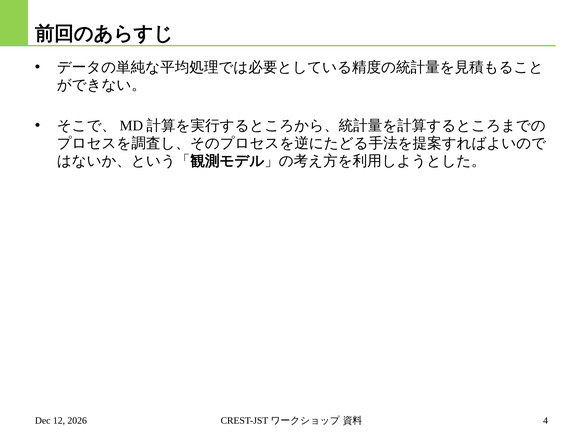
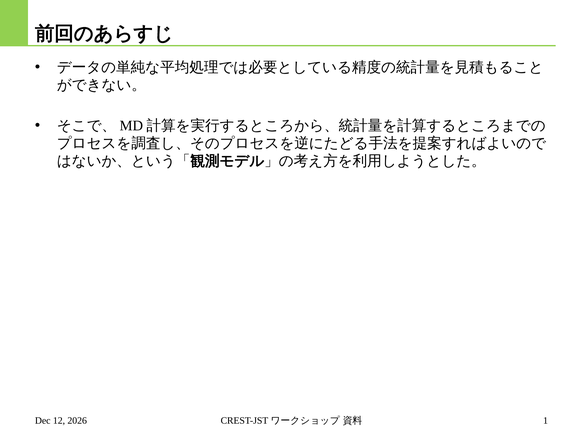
4: 4 -> 1 (546, 420)
